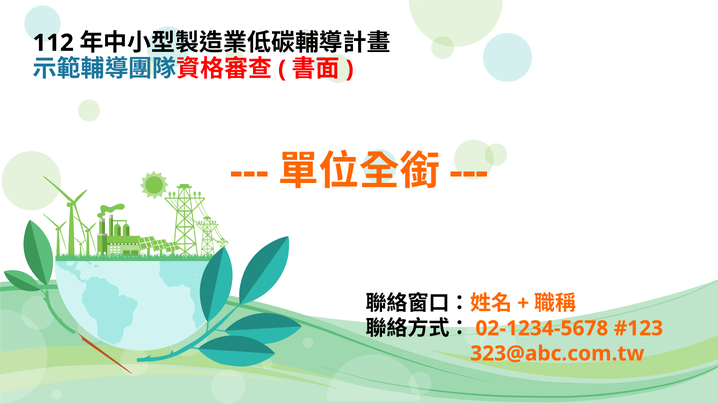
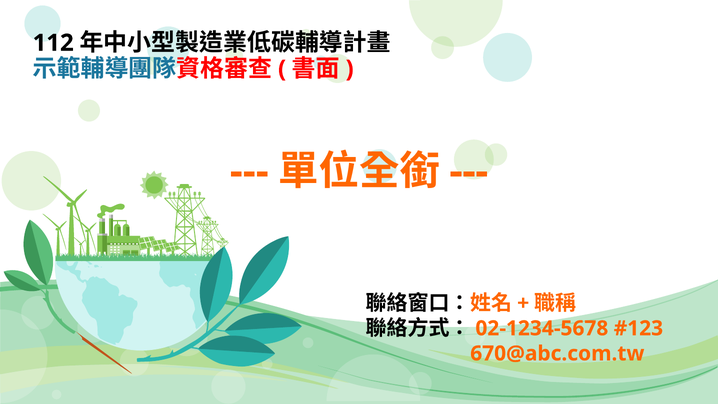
323@abc.com.tw: 323@abc.com.tw -> 670@abc.com.tw (557, 353)
